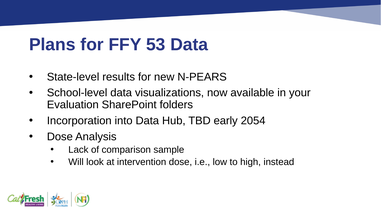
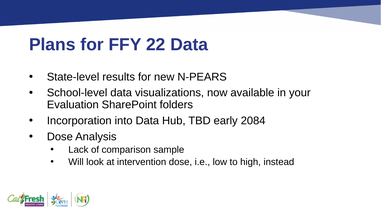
53: 53 -> 22 (156, 45)
2054: 2054 -> 2084 (253, 121)
